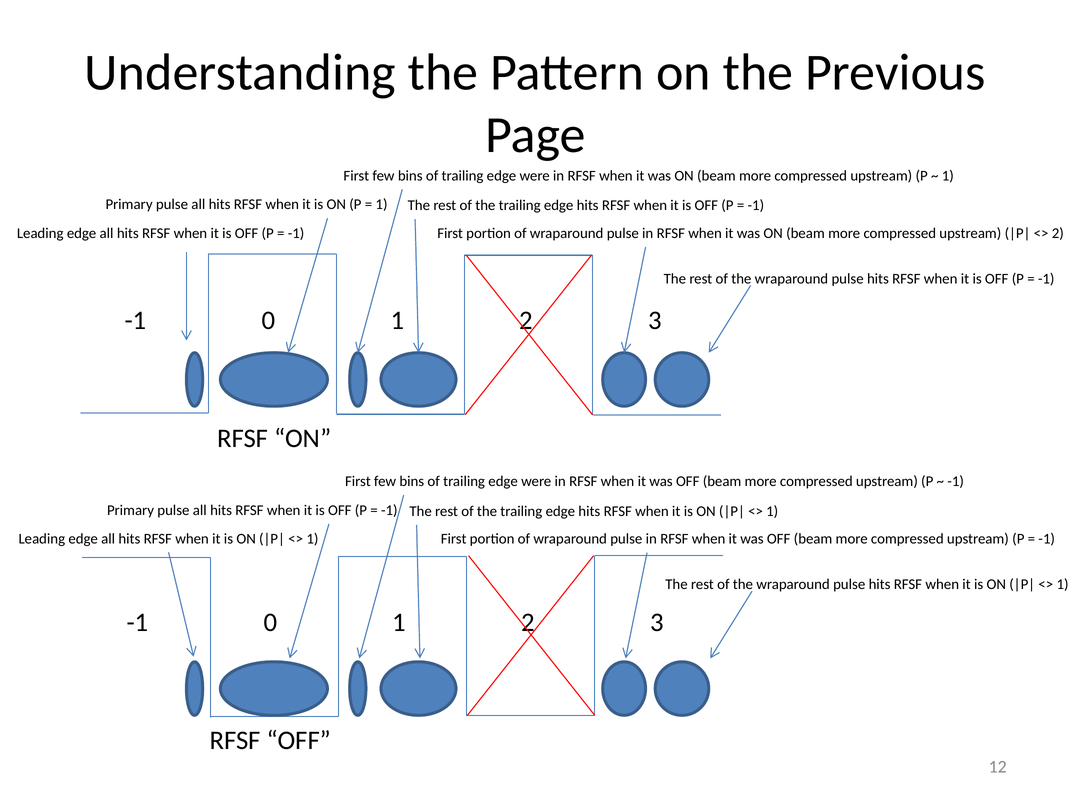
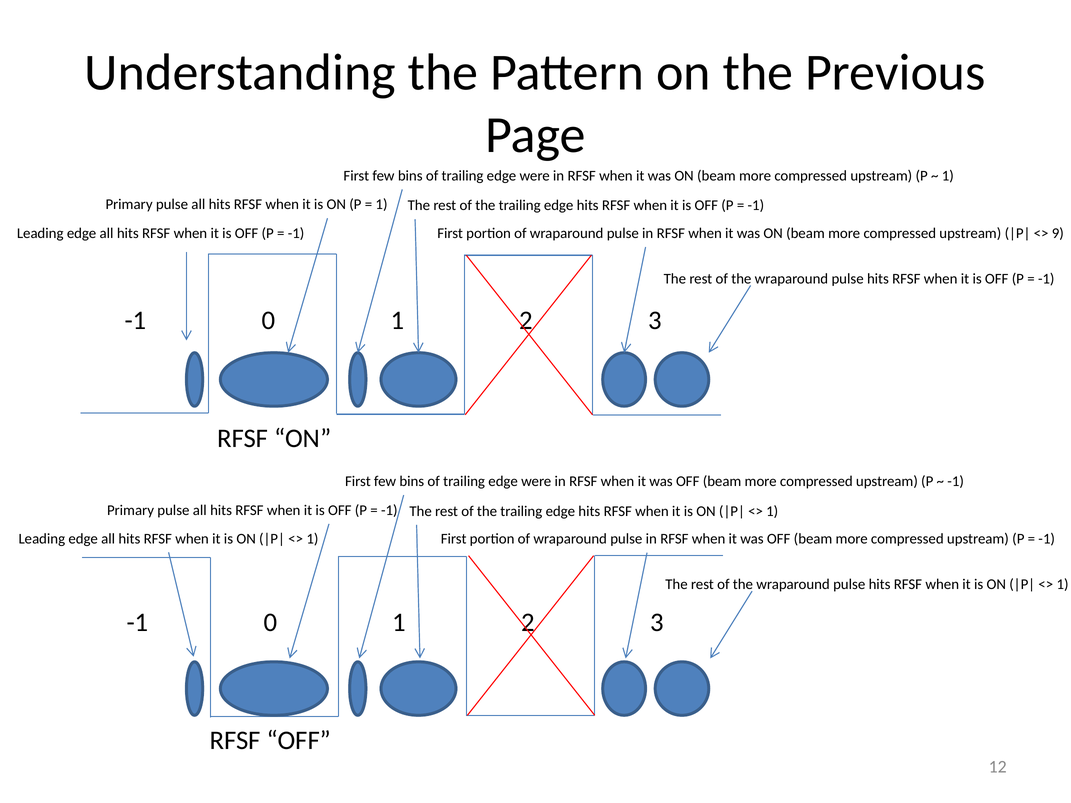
2: 2 -> 9 (1058, 233)
